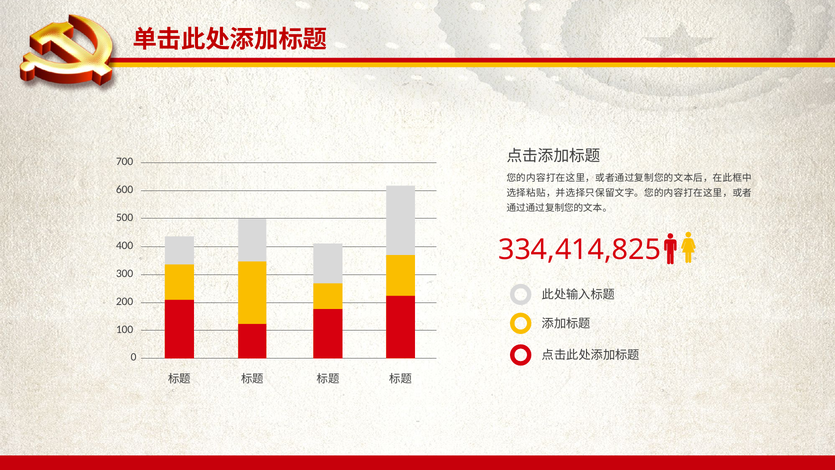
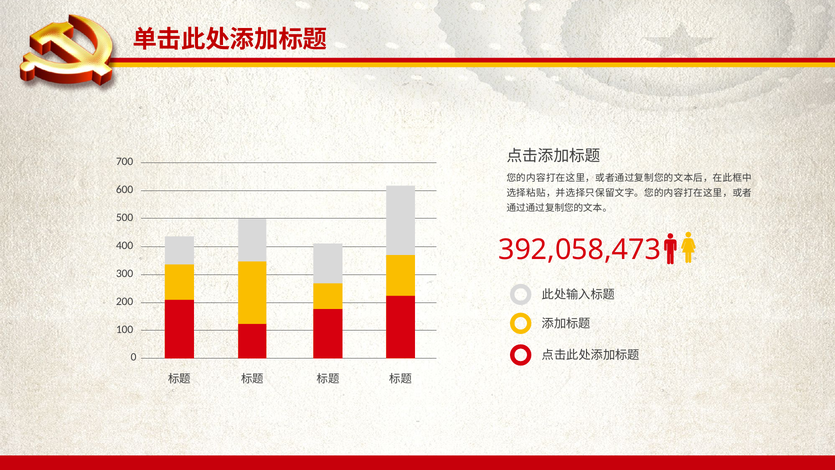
334,414,825: 334,414,825 -> 392,058,473 (580, 250)
